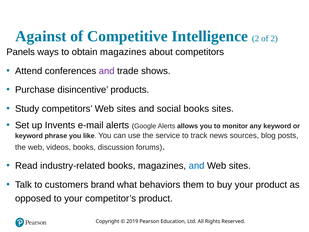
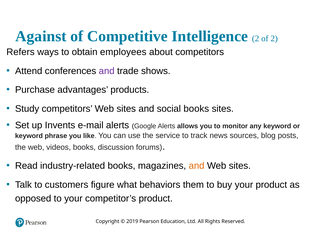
Panels: Panels -> Refers (21, 52)
obtain magazines: magazines -> employees (123, 52)
disincentive: disincentive -> advantages (83, 90)
and colour: blue -> orange (197, 166)
brand: brand -> figure (103, 185)
